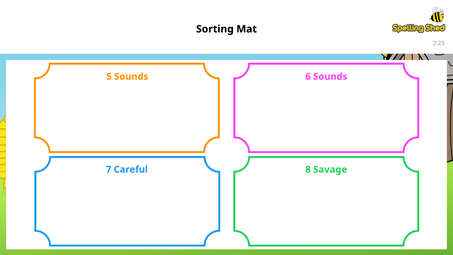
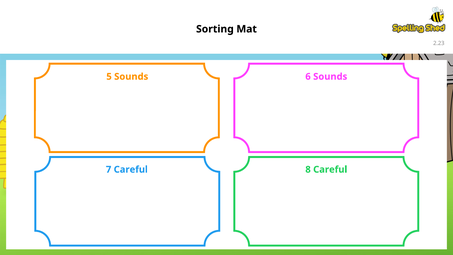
8 Savage: Savage -> Careful (330, 169)
